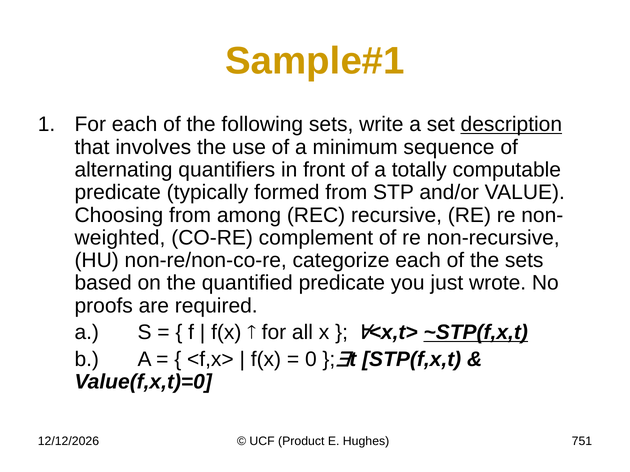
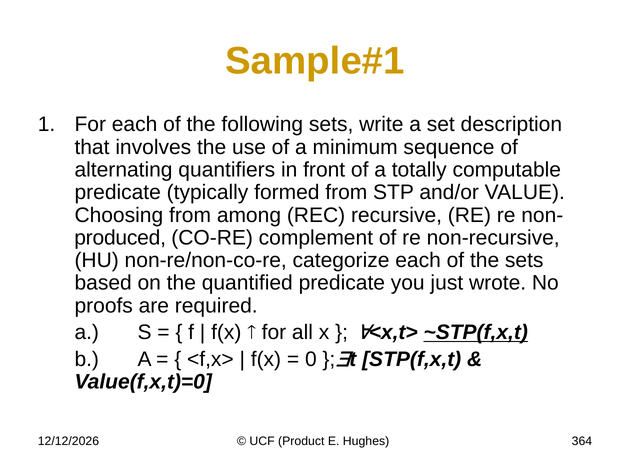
description underline: present -> none (511, 125)
weighted: weighted -> produced (120, 238)
751: 751 -> 364 (582, 442)
